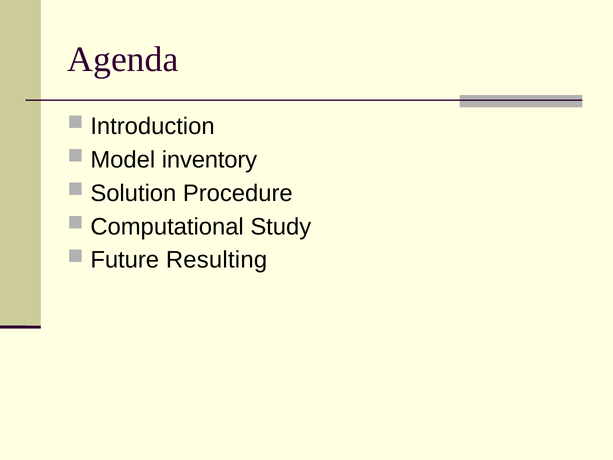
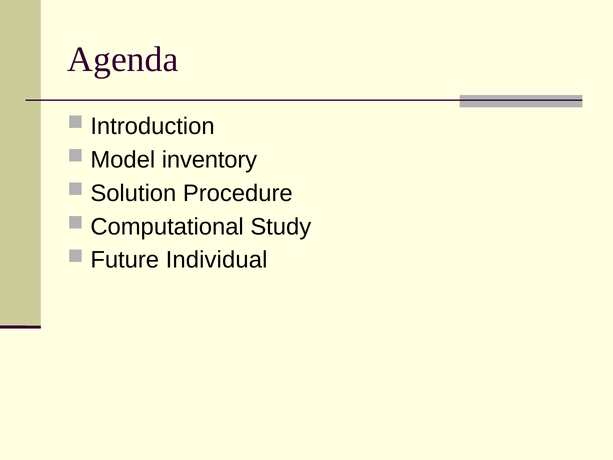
Resulting: Resulting -> Individual (217, 260)
